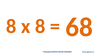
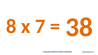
x 8: 8 -> 7 (40, 26)
68: 68 -> 38 (79, 27)
